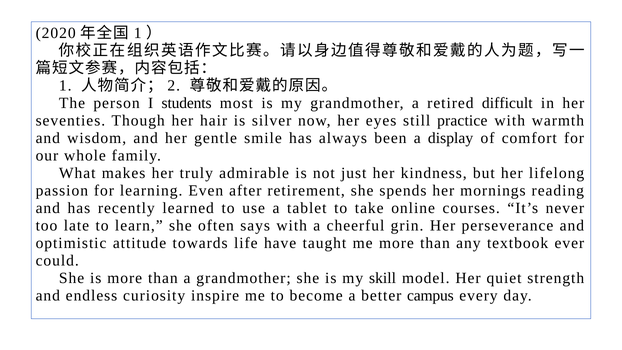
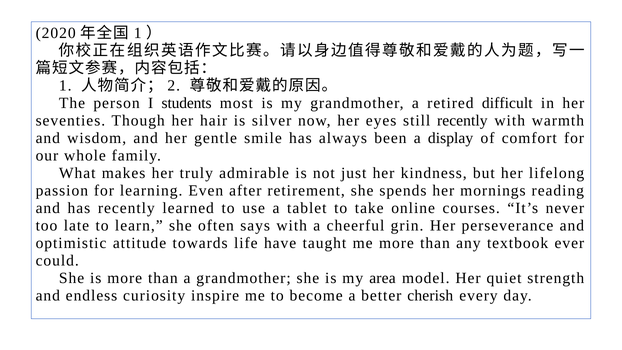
still practice: practice -> recently (462, 121)
skill: skill -> area (382, 278)
campus: campus -> cherish (430, 296)
